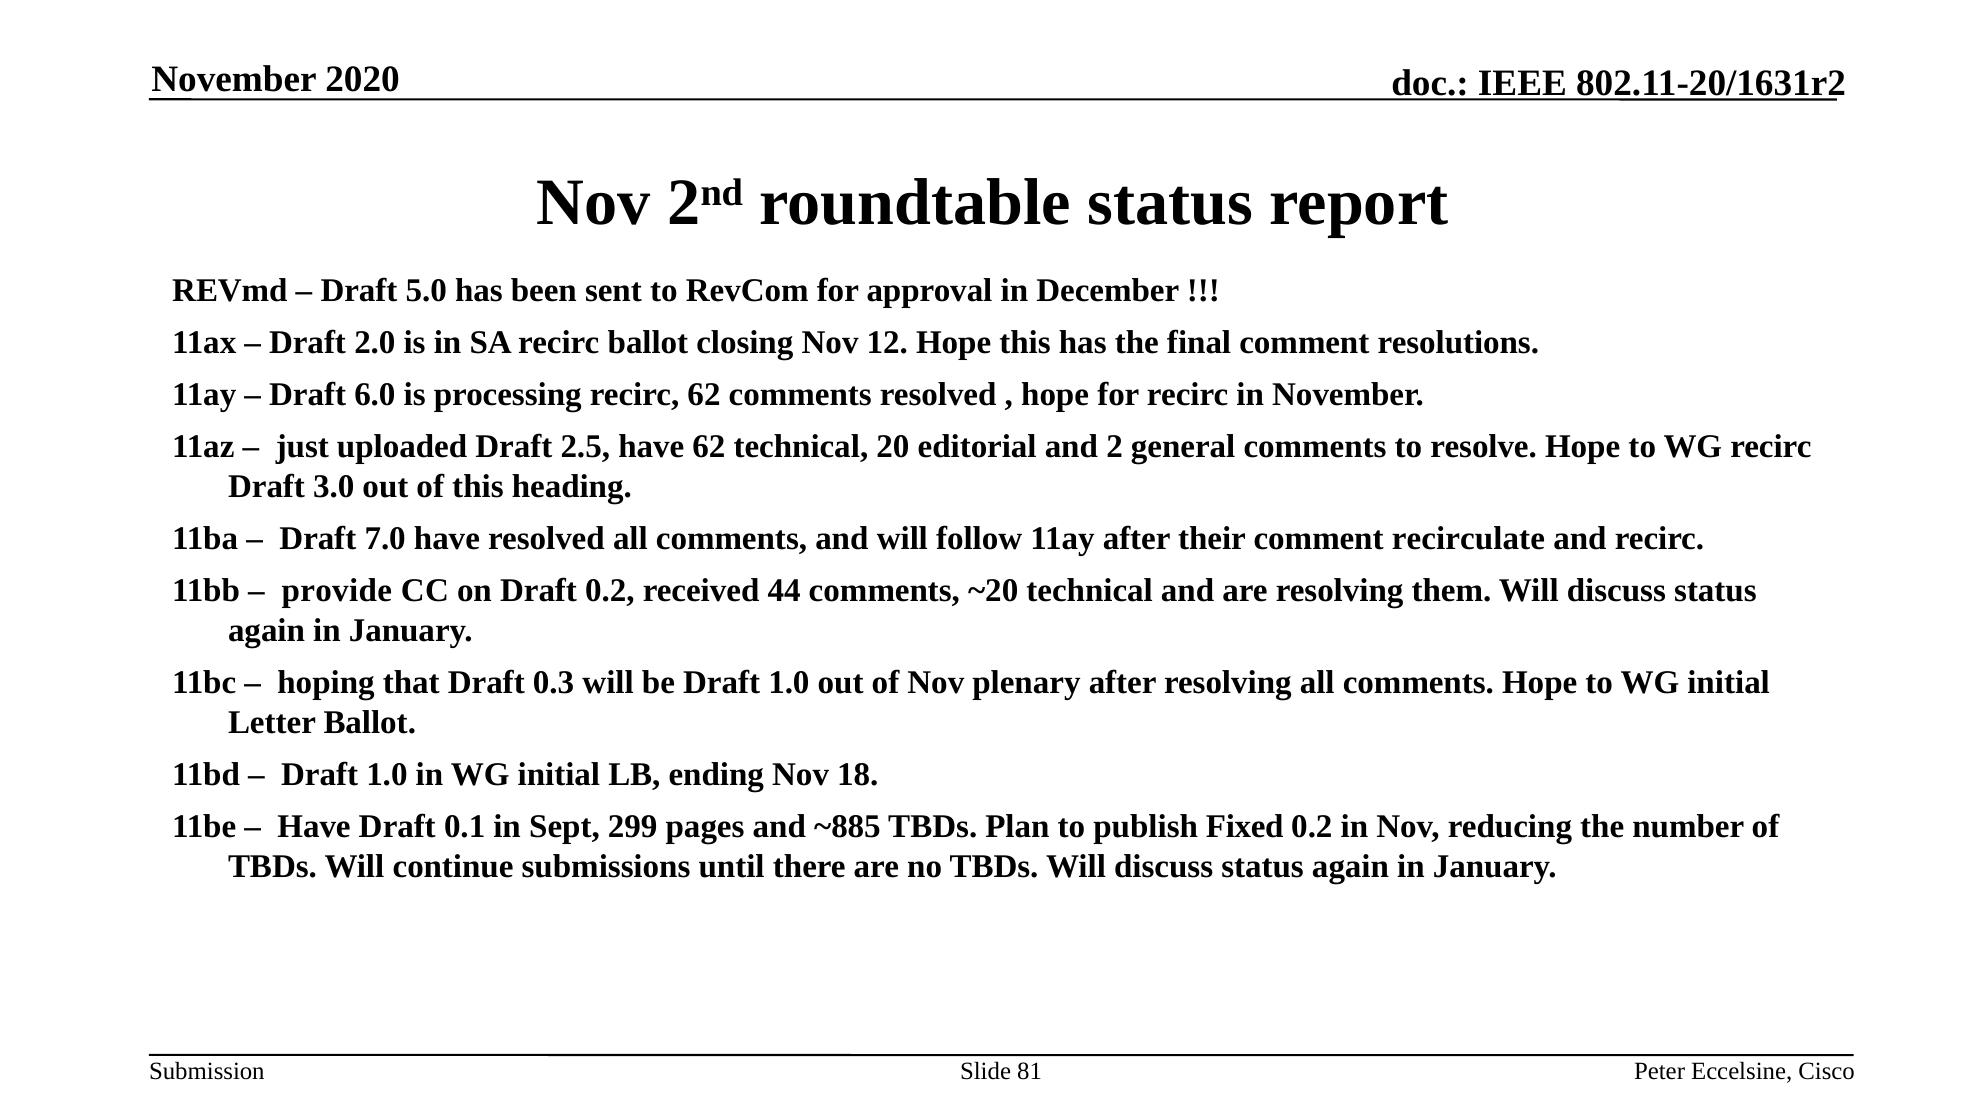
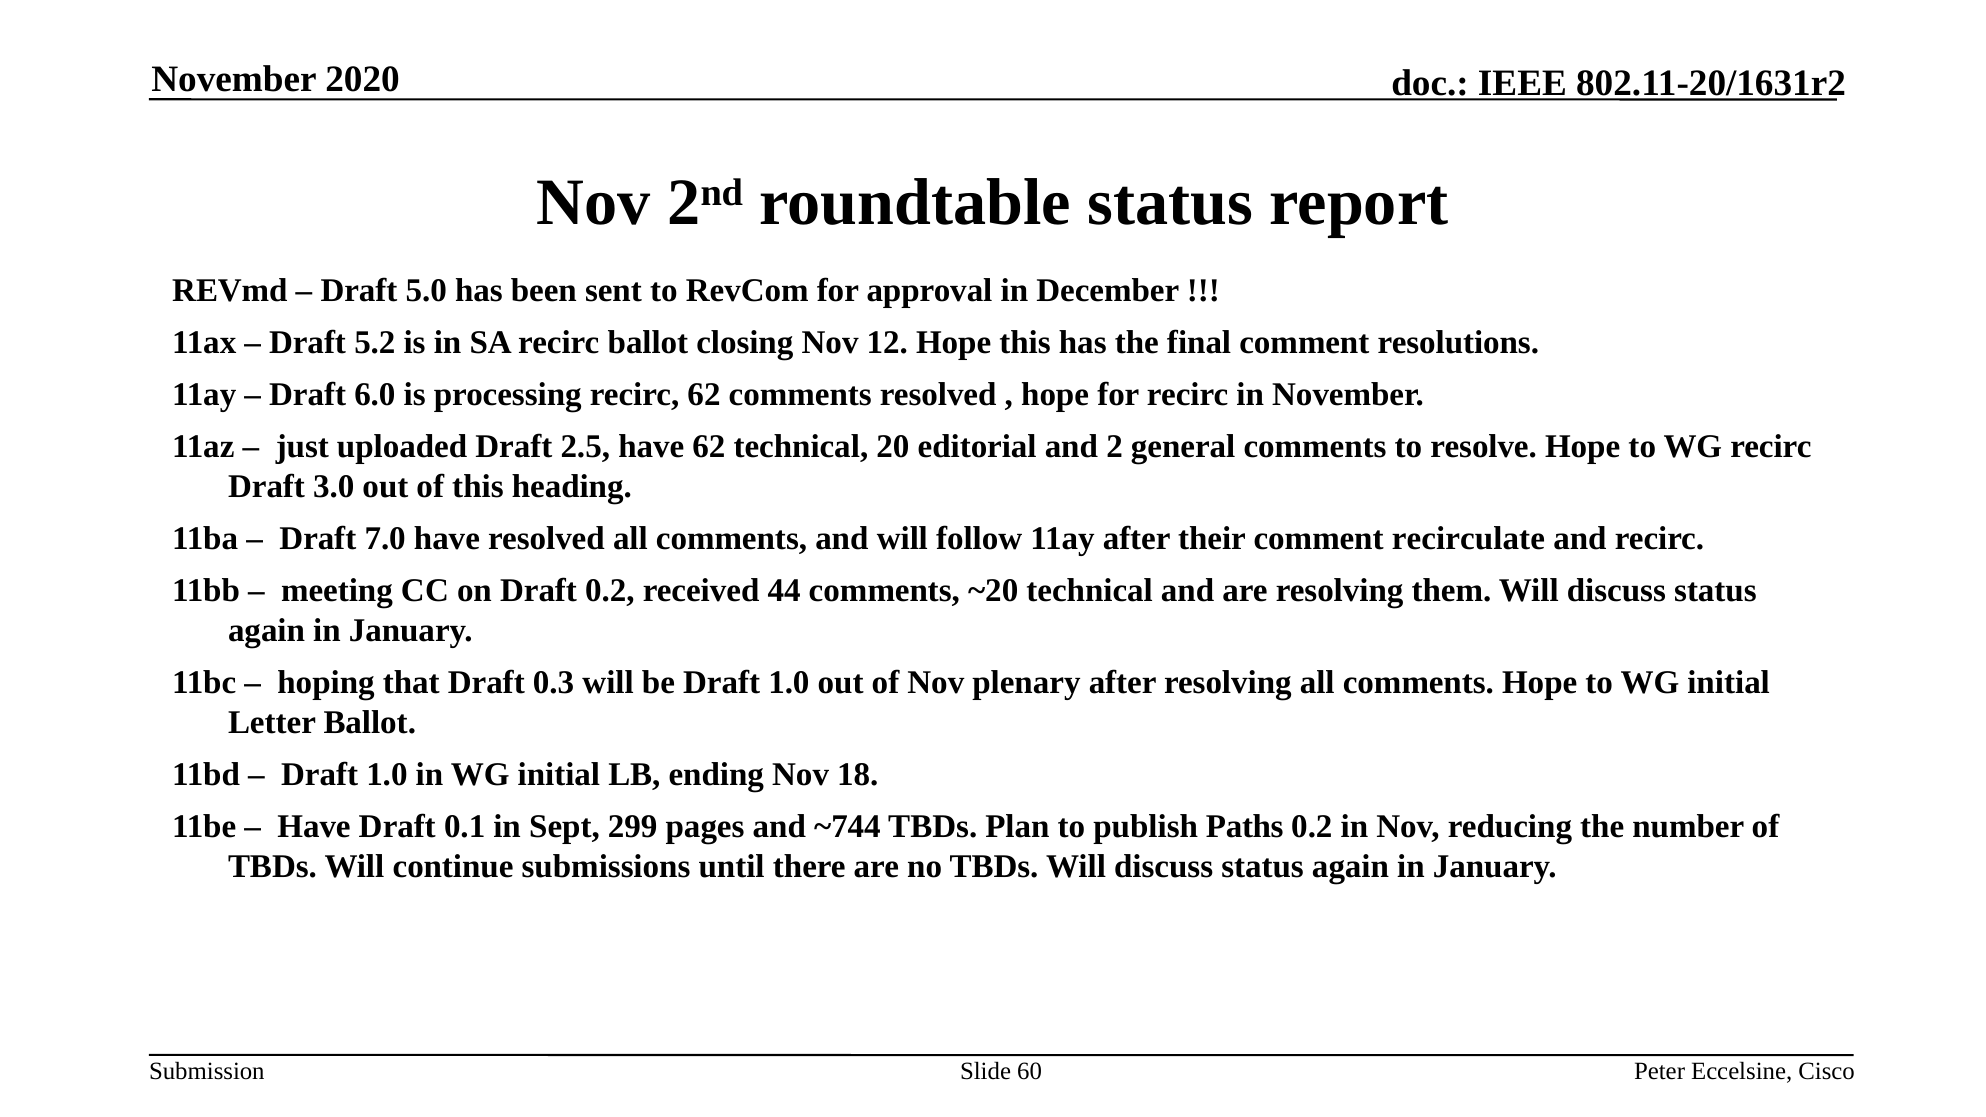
2.0: 2.0 -> 5.2 (375, 342)
provide: provide -> meeting (337, 591)
~885: ~885 -> ~744 (847, 826)
Fixed: Fixed -> Paths (1245, 826)
81: 81 -> 60 (1030, 1071)
